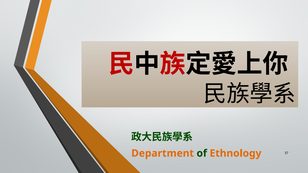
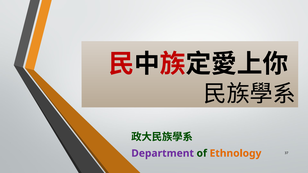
Department colour: orange -> purple (163, 154)
